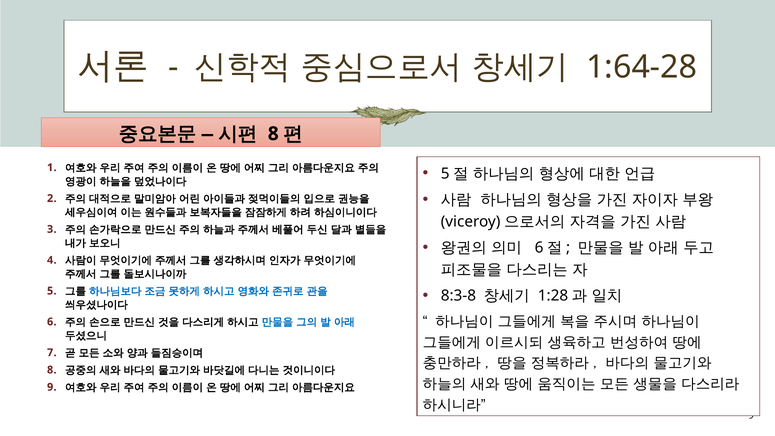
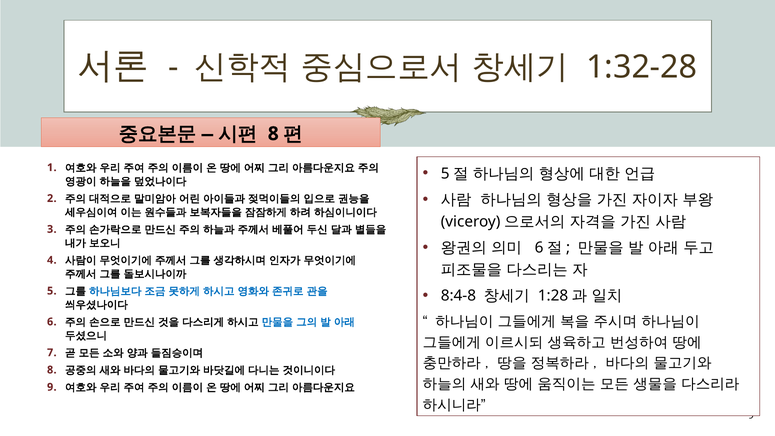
1:64-28: 1:64-28 -> 1:32-28 (642, 67)
8:3-8: 8:3-8 -> 8:4-8 (458, 296)
